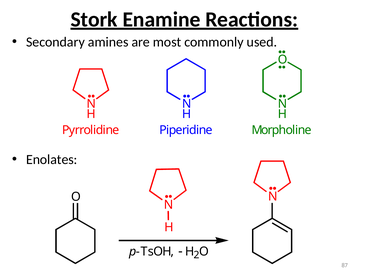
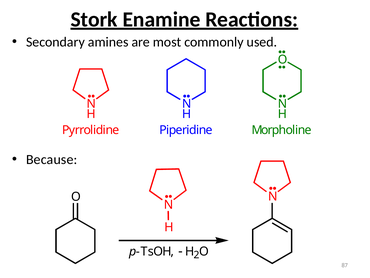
Enolates: Enolates -> Because (52, 159)
